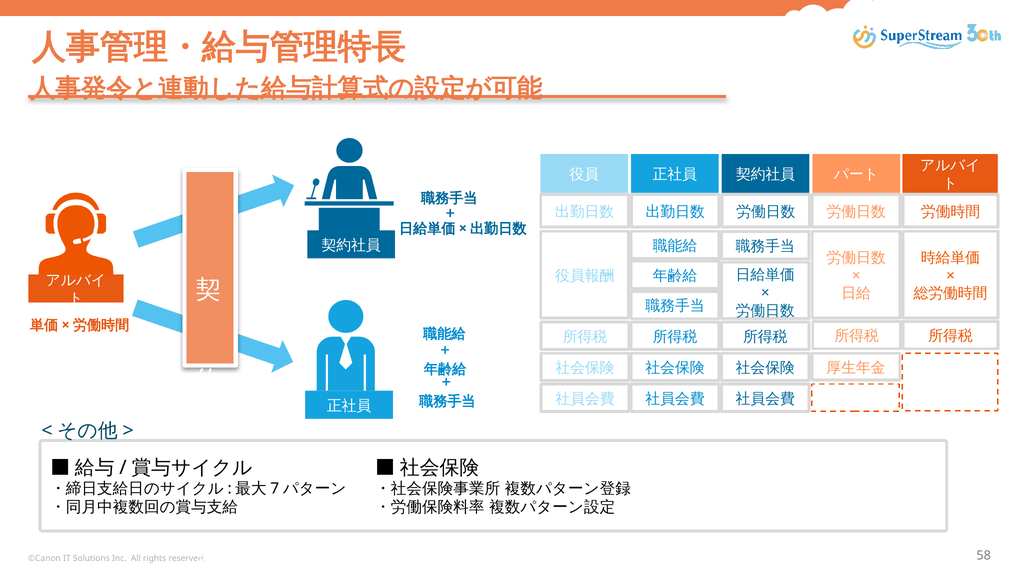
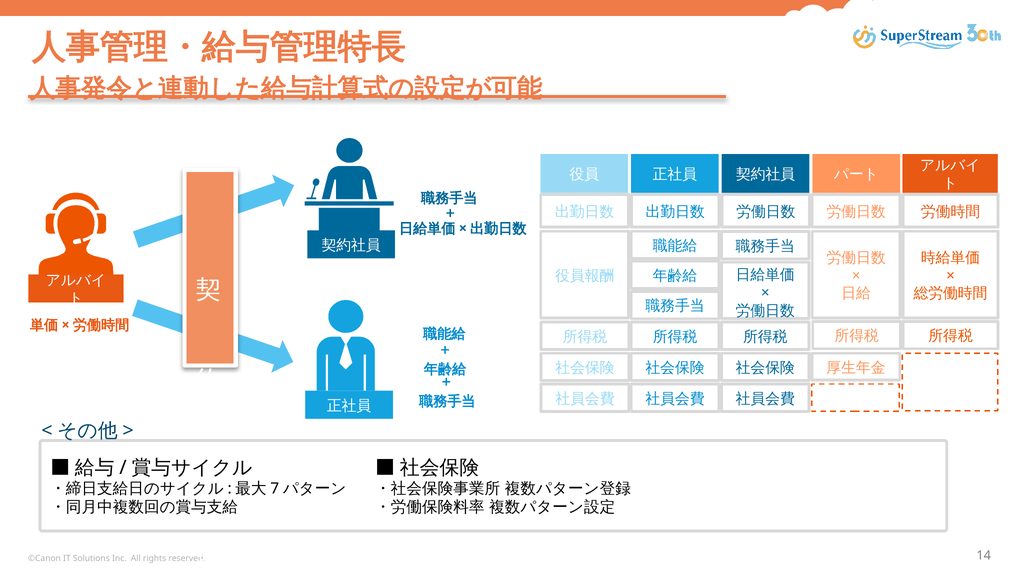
58: 58 -> 14 (984, 556)
